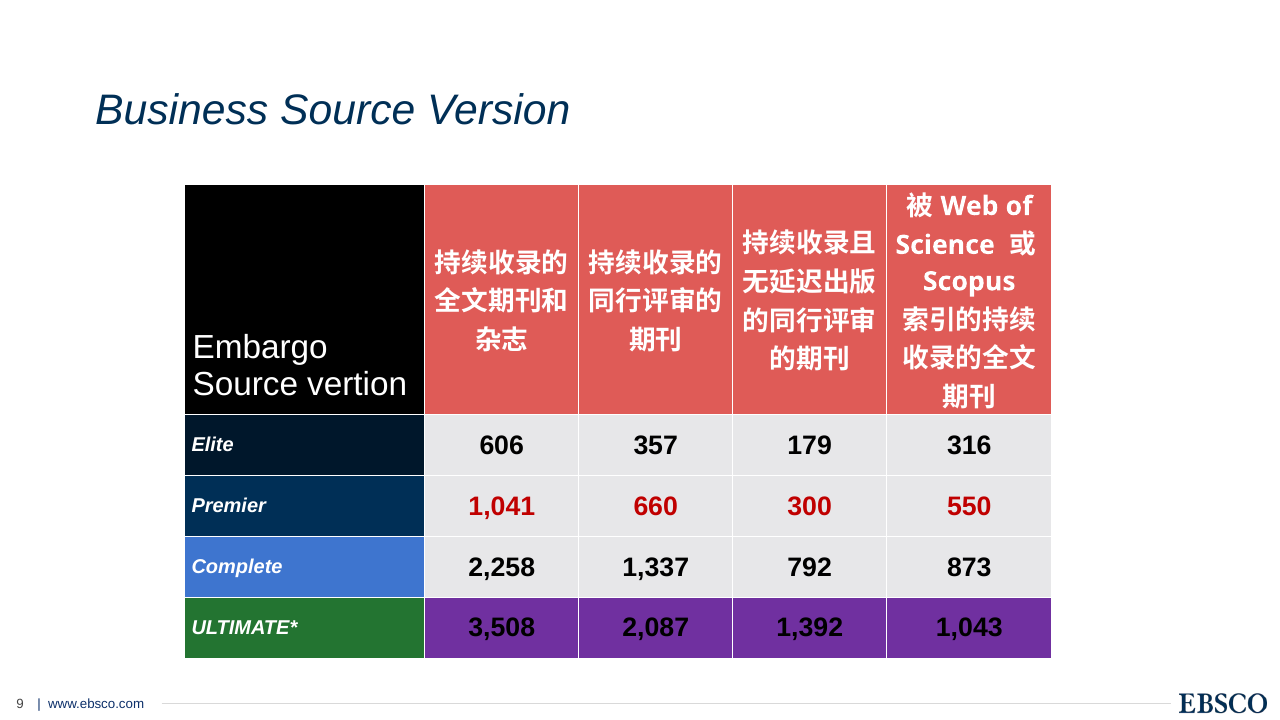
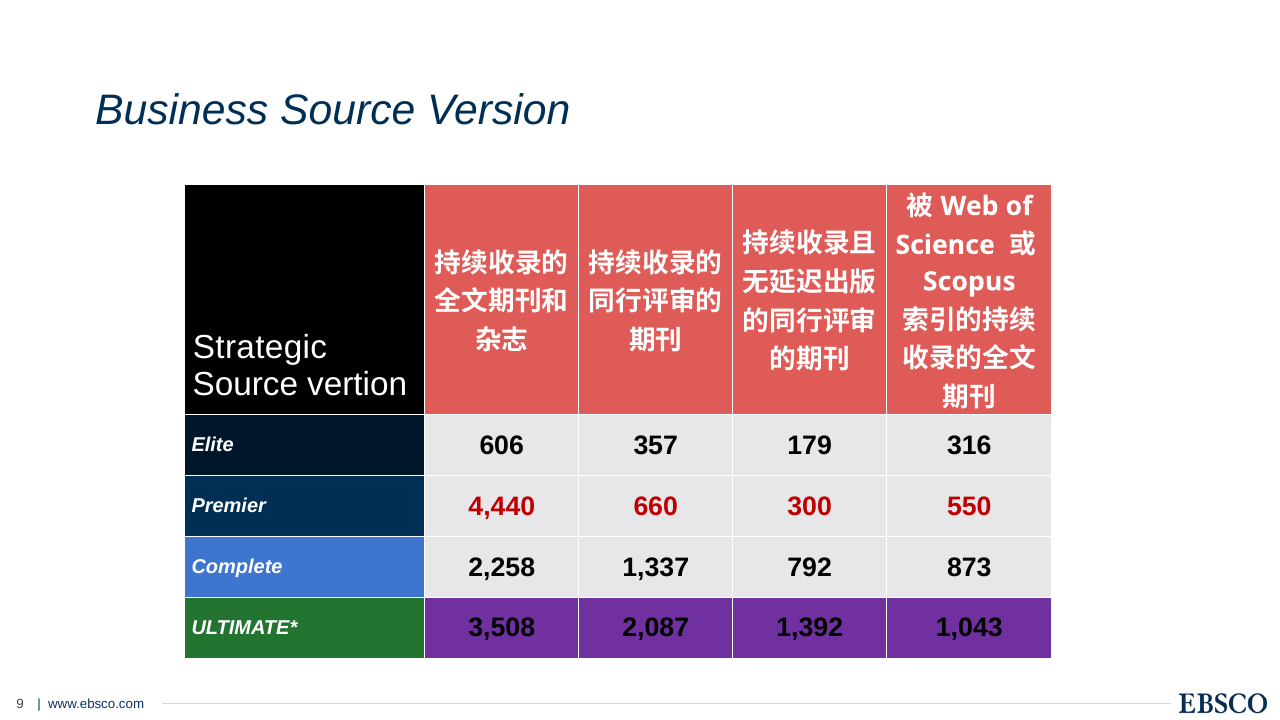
Embargo: Embargo -> Strategic (260, 348)
1,041: 1,041 -> 4,440 (502, 506)
